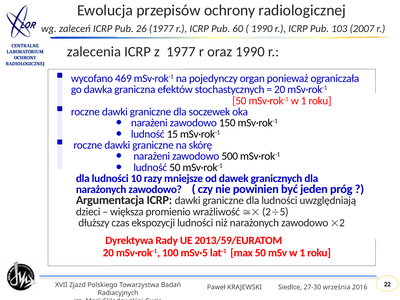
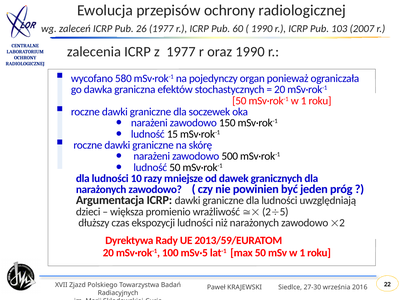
469: 469 -> 580 (123, 78)
